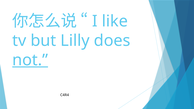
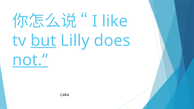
but underline: none -> present (43, 41)
